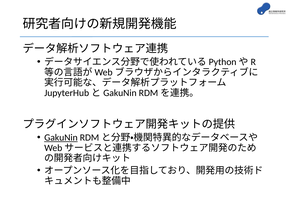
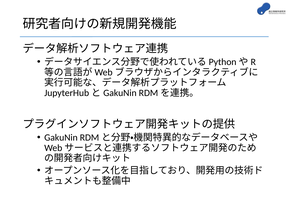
GakuNin underline: present -> none (61, 137)
